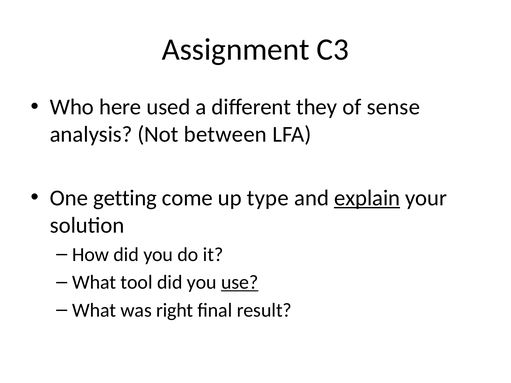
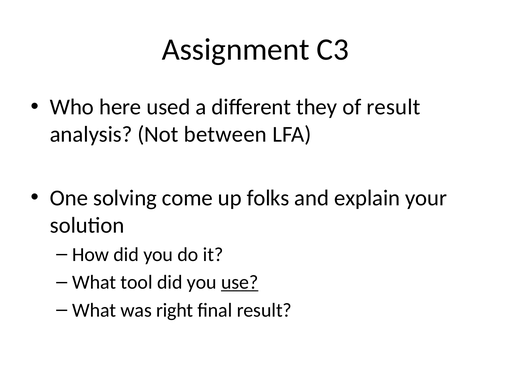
of sense: sense -> result (393, 107)
getting: getting -> solving (125, 198)
type: type -> folks (268, 198)
explain underline: present -> none (367, 198)
